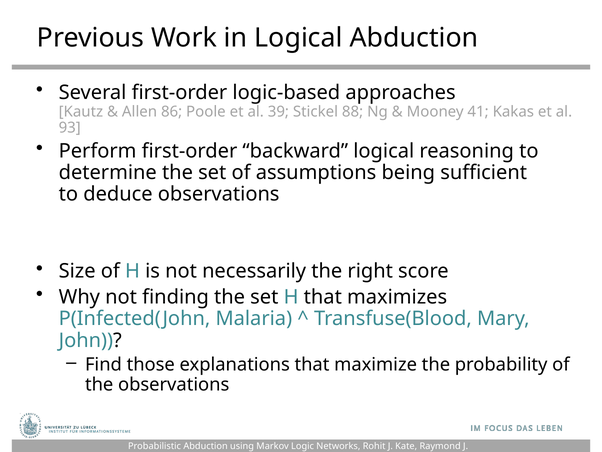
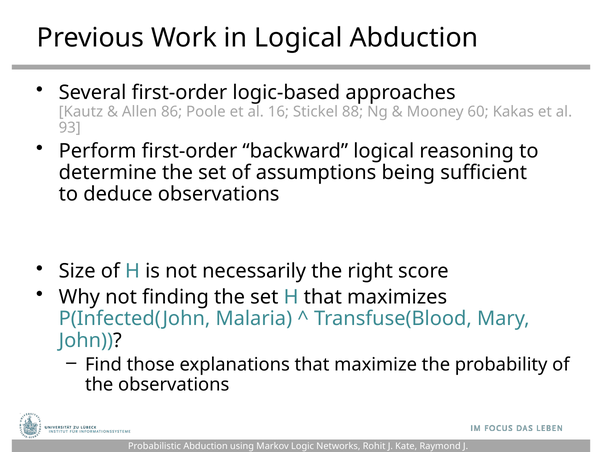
39: 39 -> 16 (278, 112)
41: 41 -> 60 (478, 112)
